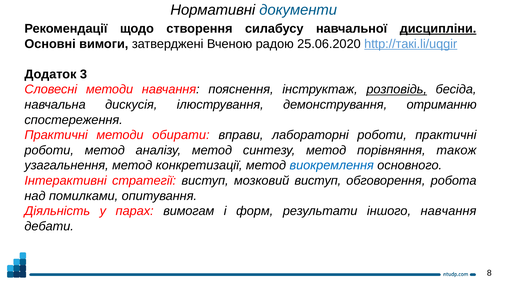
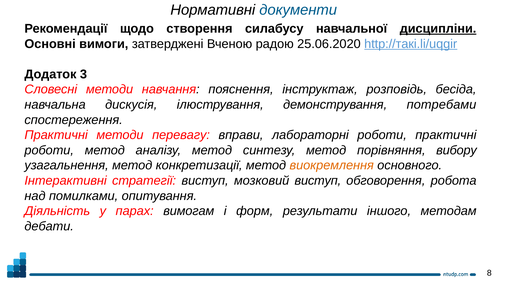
розповідь underline: present -> none (397, 90)
отриманню: отриманню -> потребами (441, 105)
обирати: обирати -> перевагу (181, 135)
також: також -> вибору (457, 150)
виокремлення colour: blue -> orange (332, 166)
іншого навчання: навчання -> методам (449, 211)
